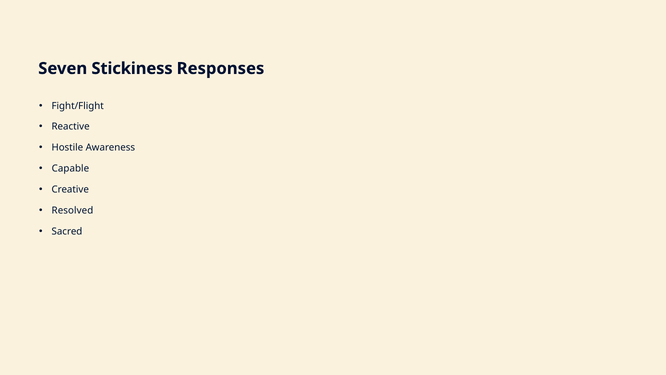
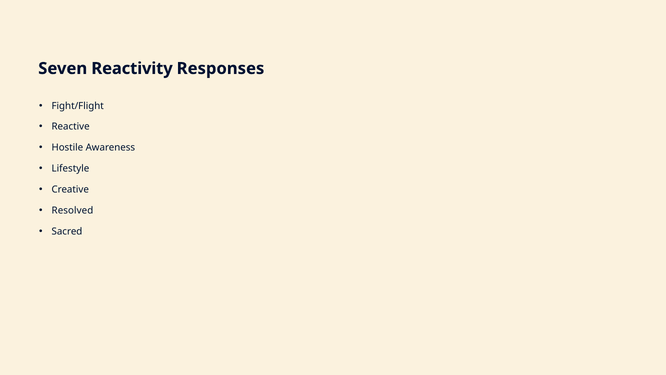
Stickiness: Stickiness -> Reactivity (132, 68)
Capable: Capable -> Lifestyle (70, 168)
